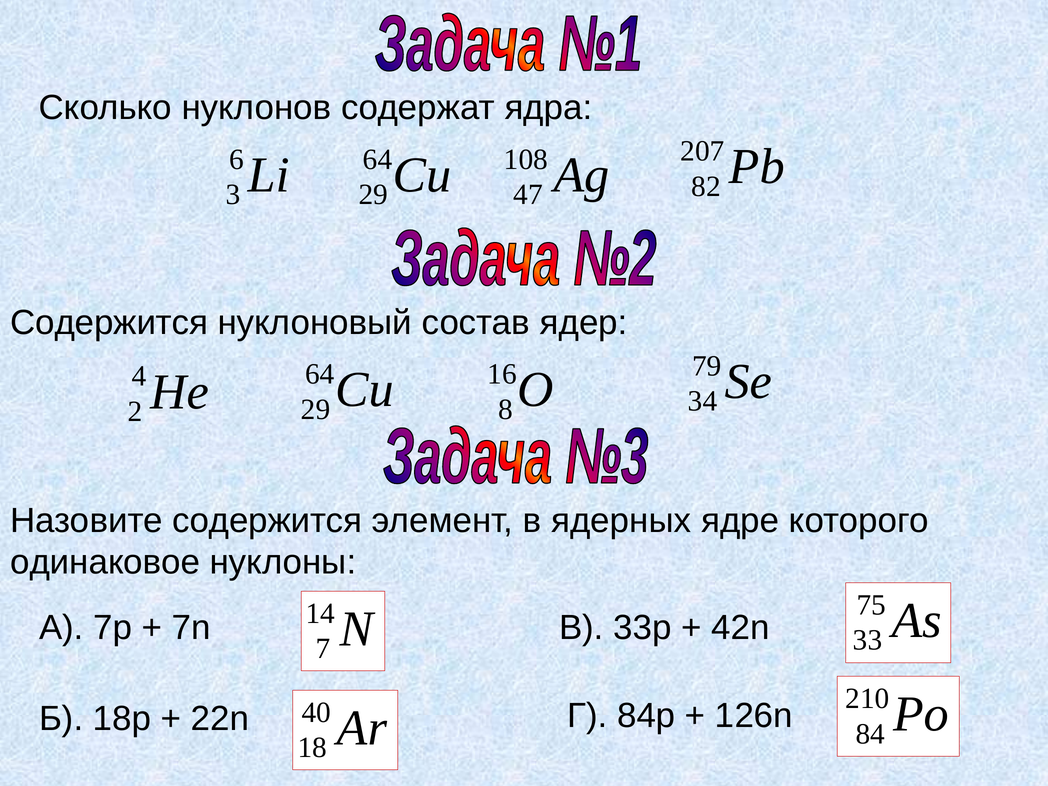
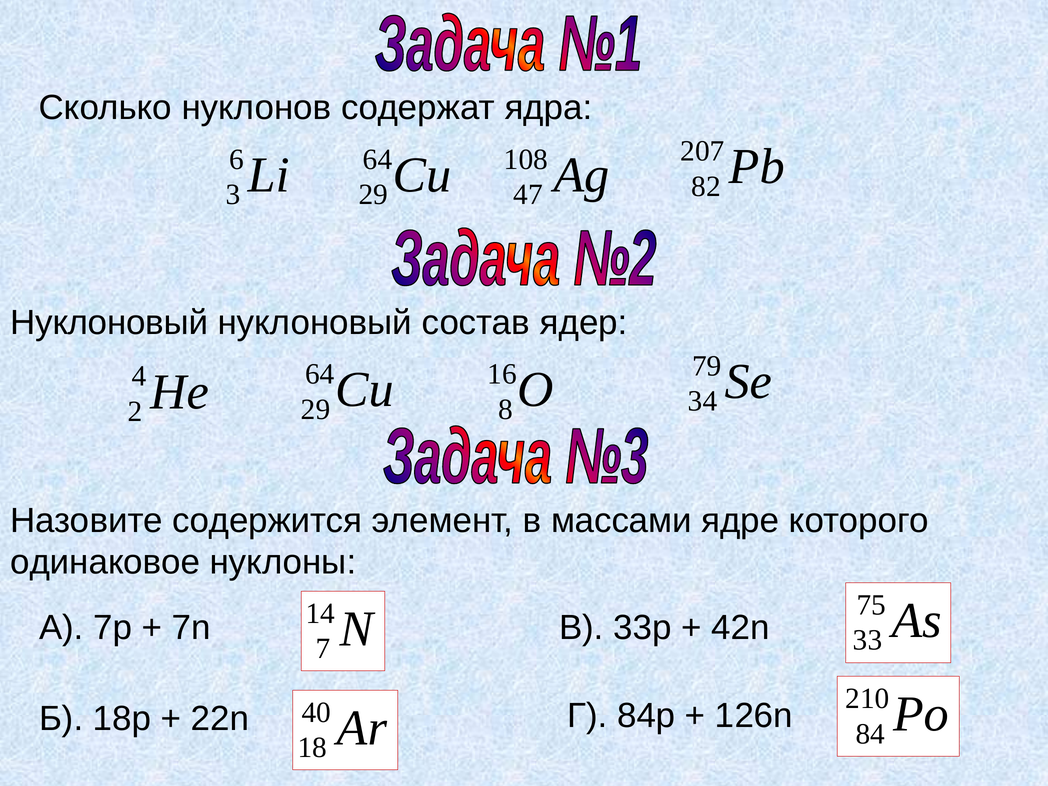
Содержится: Содержится -> Нуклоновый (109, 323)
ядерных: ядерных -> массами (621, 521)
